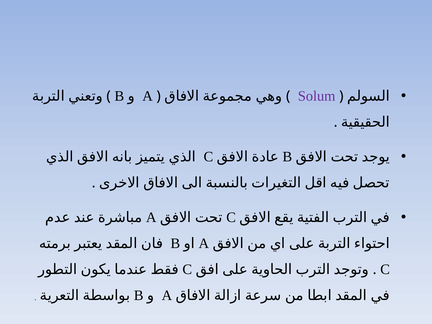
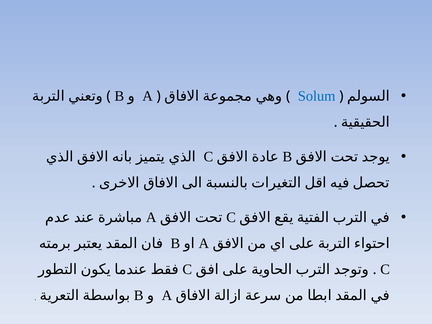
Solum colour: purple -> blue (317, 96)
